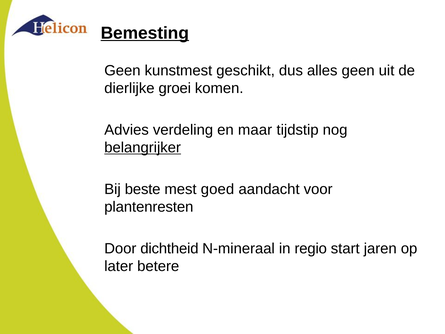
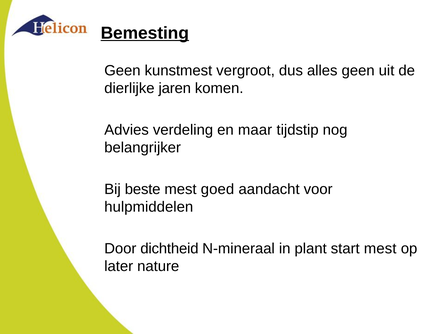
geschikt: geschikt -> vergroot (246, 70)
groei: groei -> jaren (175, 88)
belangrijker underline: present -> none (143, 148)
plantenresten: plantenresten -> hulpmiddelen (149, 207)
regio: regio -> plant (311, 248)
start jaren: jaren -> mest (380, 248)
betere: betere -> nature (158, 266)
